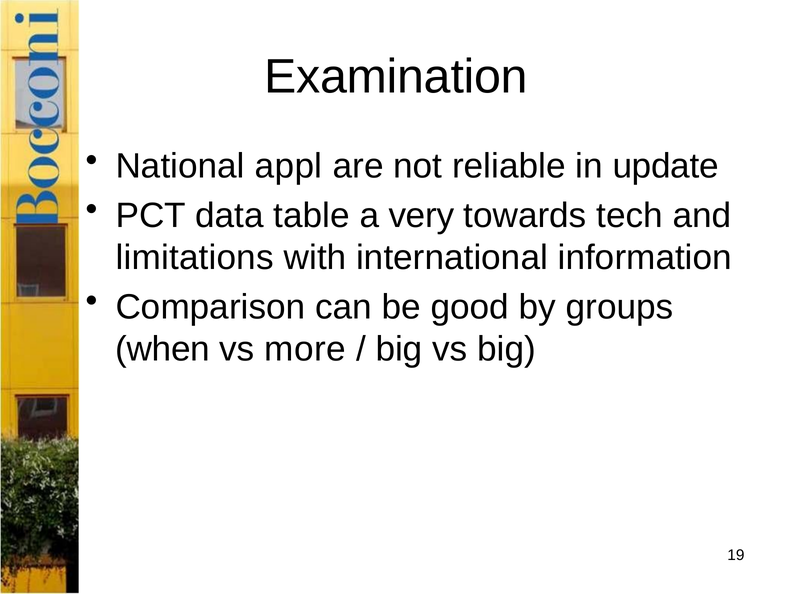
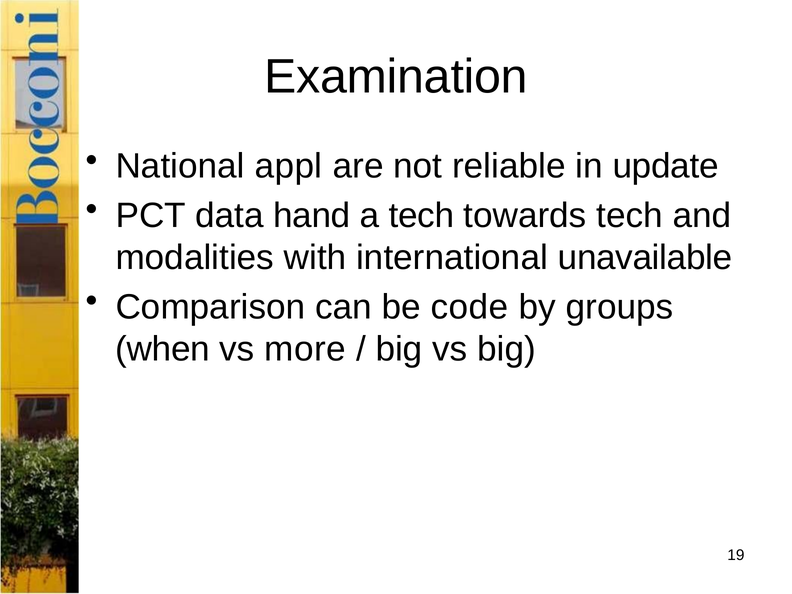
table: table -> hand (312, 215)
a very: very -> tech (421, 215)
limitations: limitations -> modalities (195, 258)
information: information -> unavailable (645, 258)
good: good -> code (470, 307)
